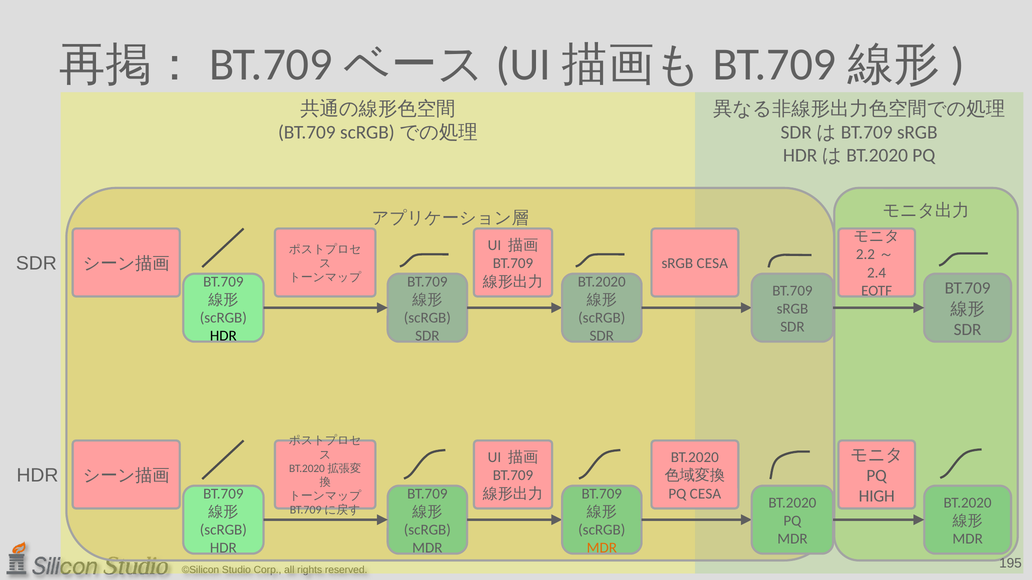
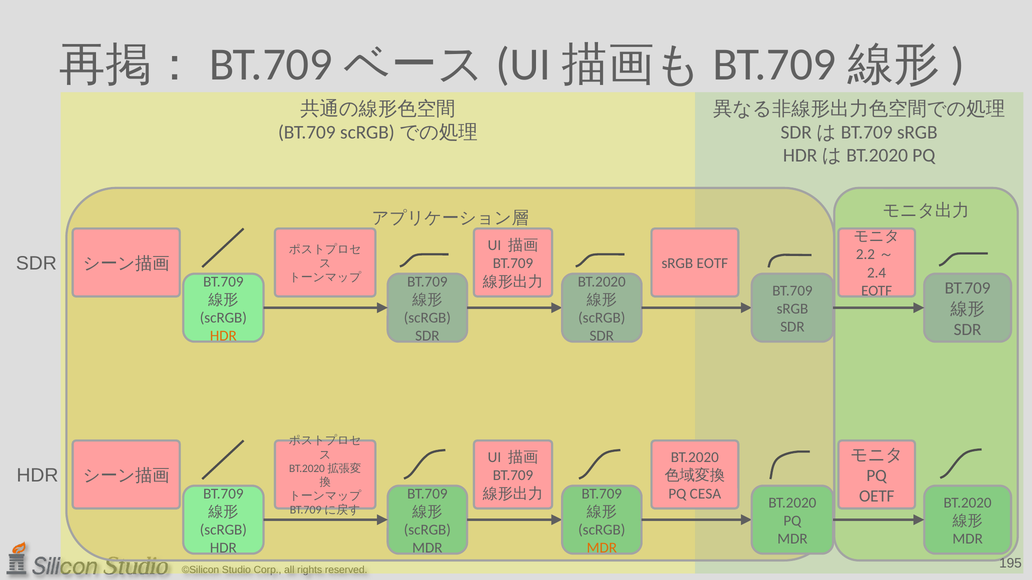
sRGB CESA: CESA -> EOTF (712, 264)
HDR colour: black -> orange (223, 336)
HIGH: HIGH -> OETF (877, 497)
